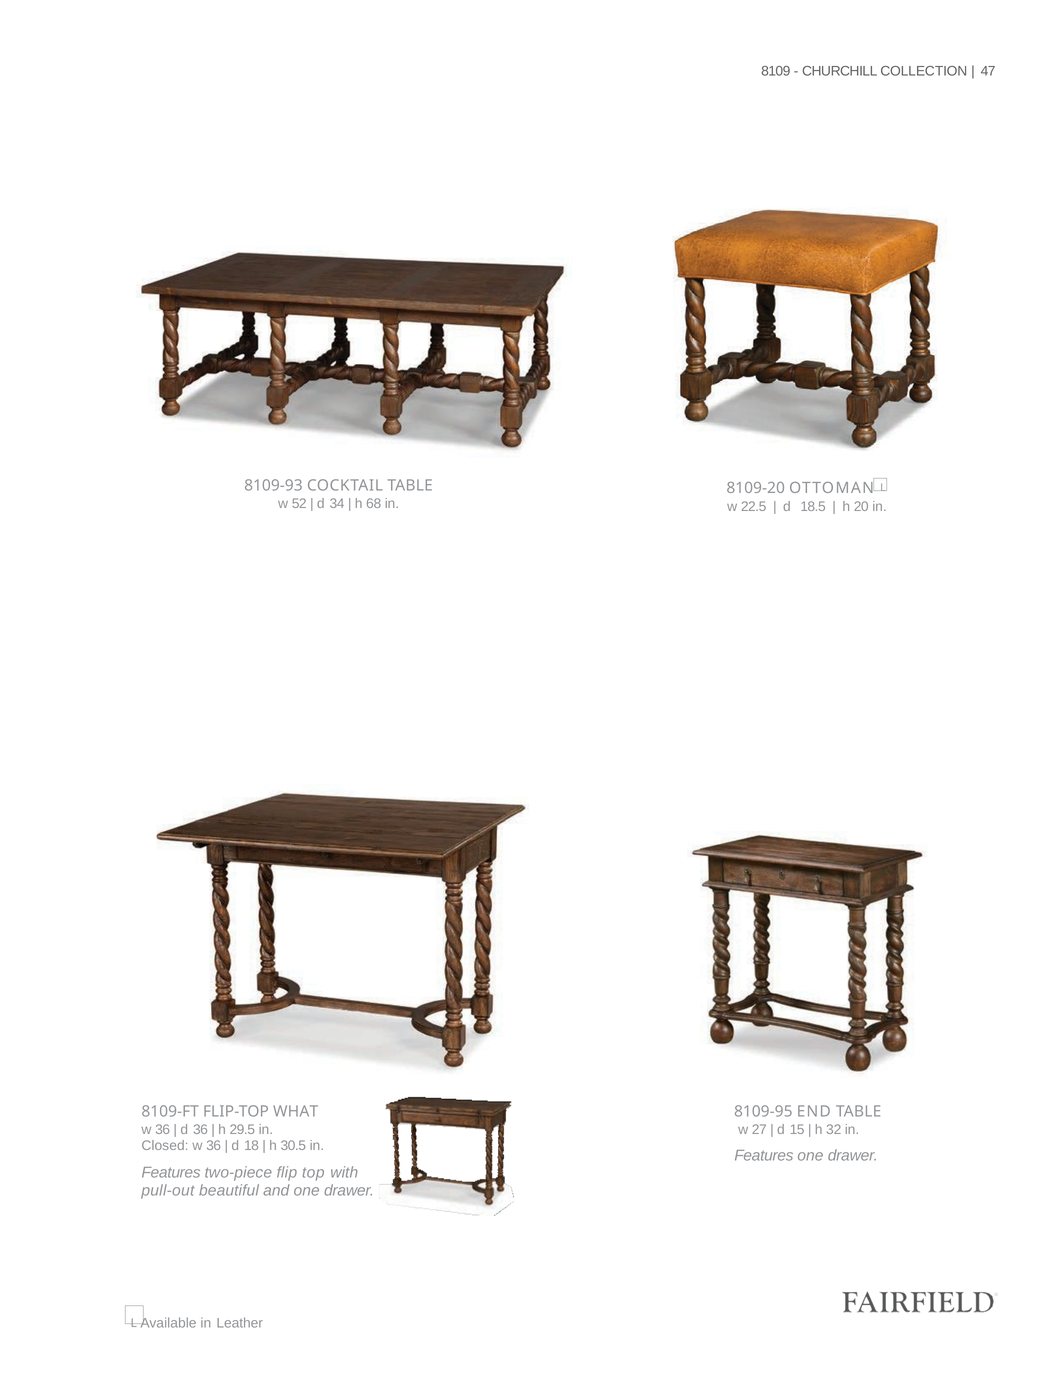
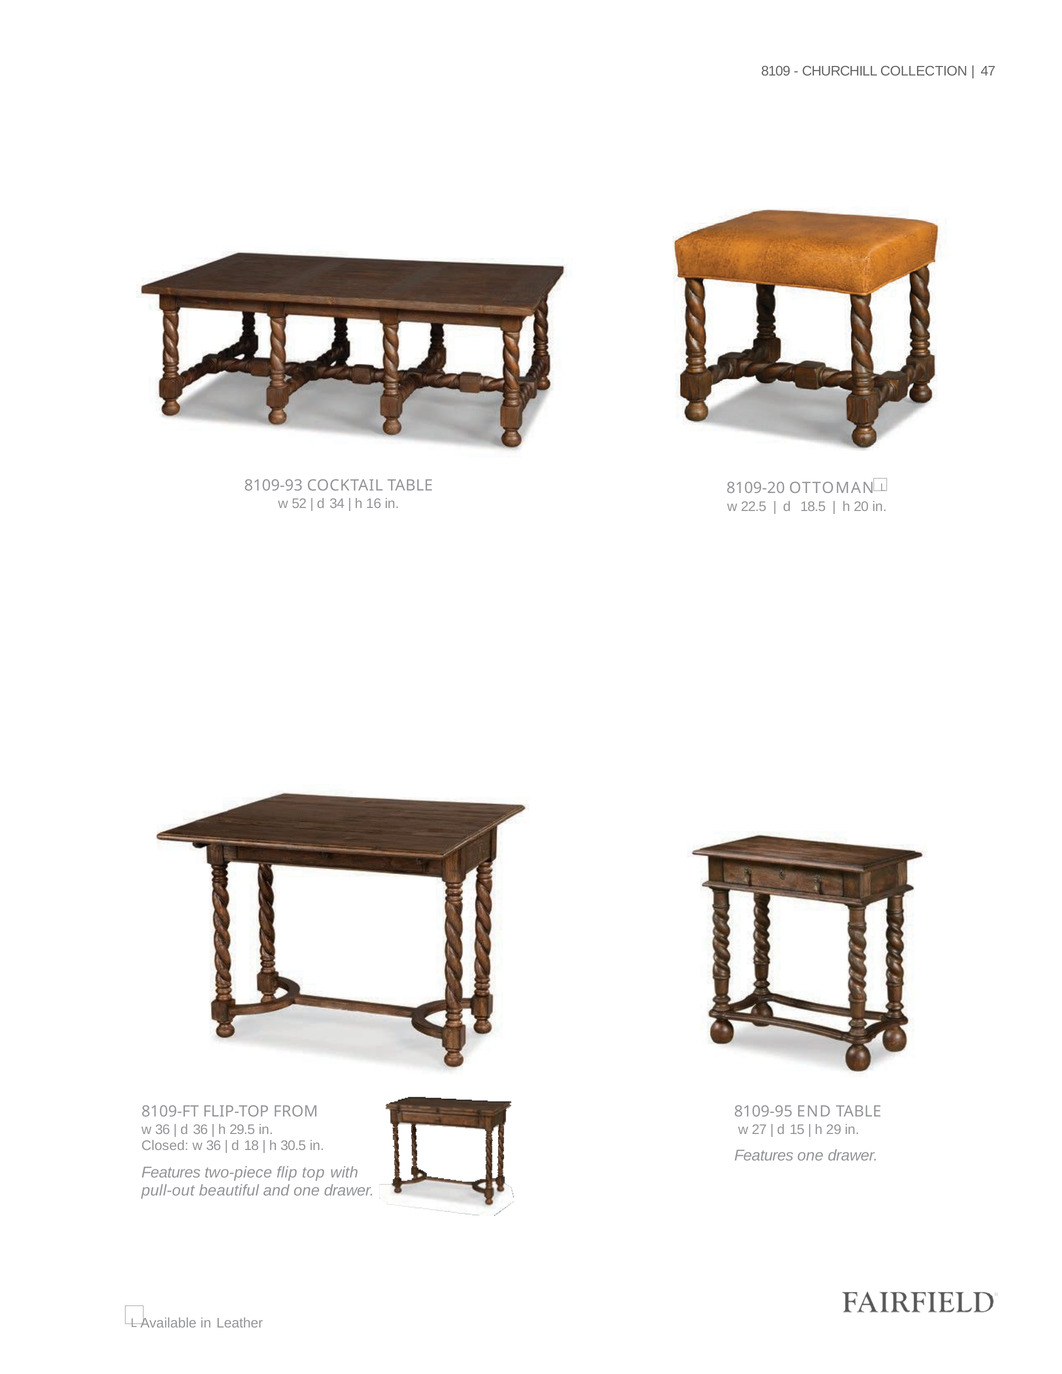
68: 68 -> 16 (374, 504)
WHAT: WHAT -> FROM (296, 1112)
32: 32 -> 29 (834, 1130)
